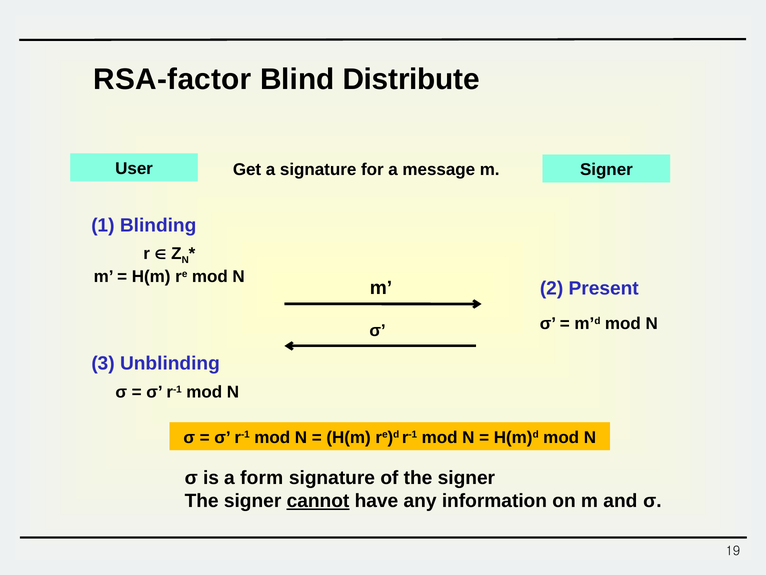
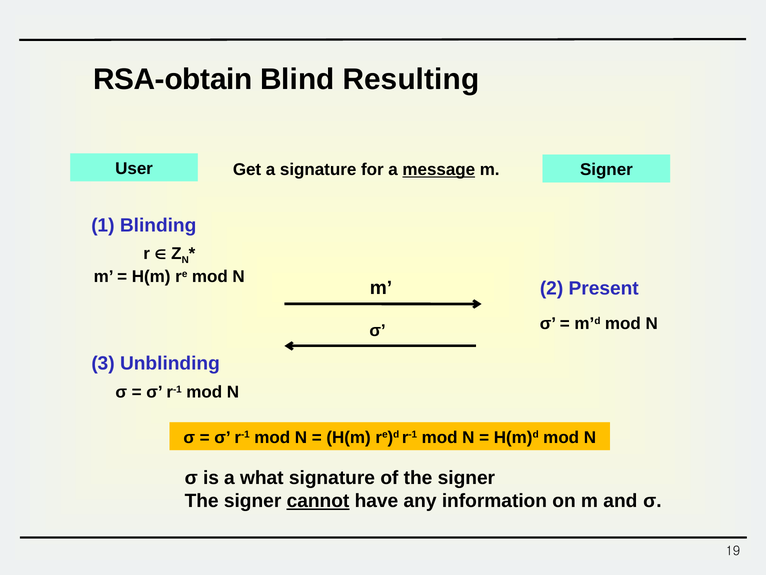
RSA-factor: RSA-factor -> RSA-obtain (173, 79)
Distribute: Distribute -> Resulting (411, 79)
message underline: none -> present (439, 170)
form: form -> what (262, 478)
